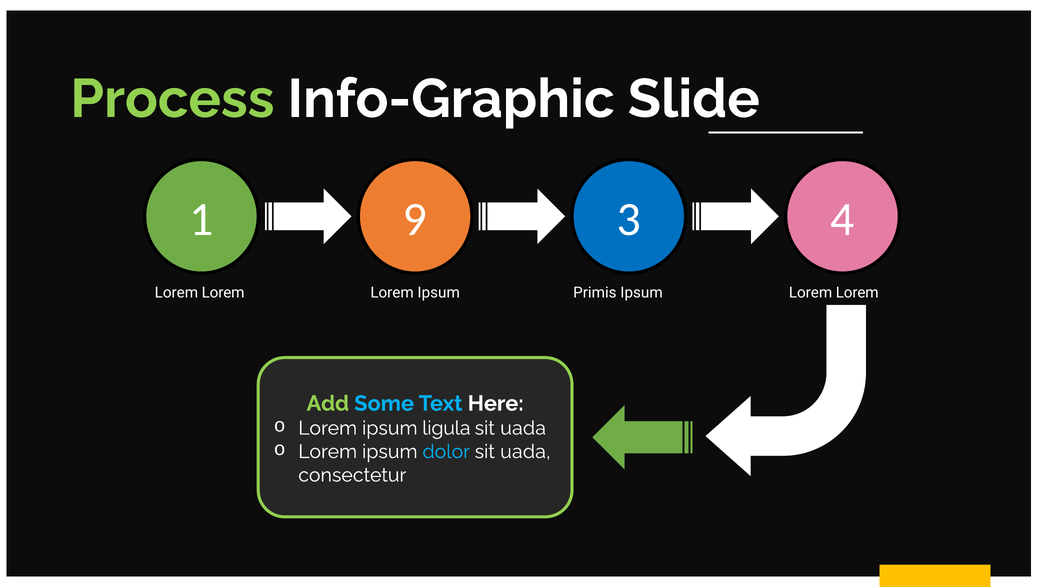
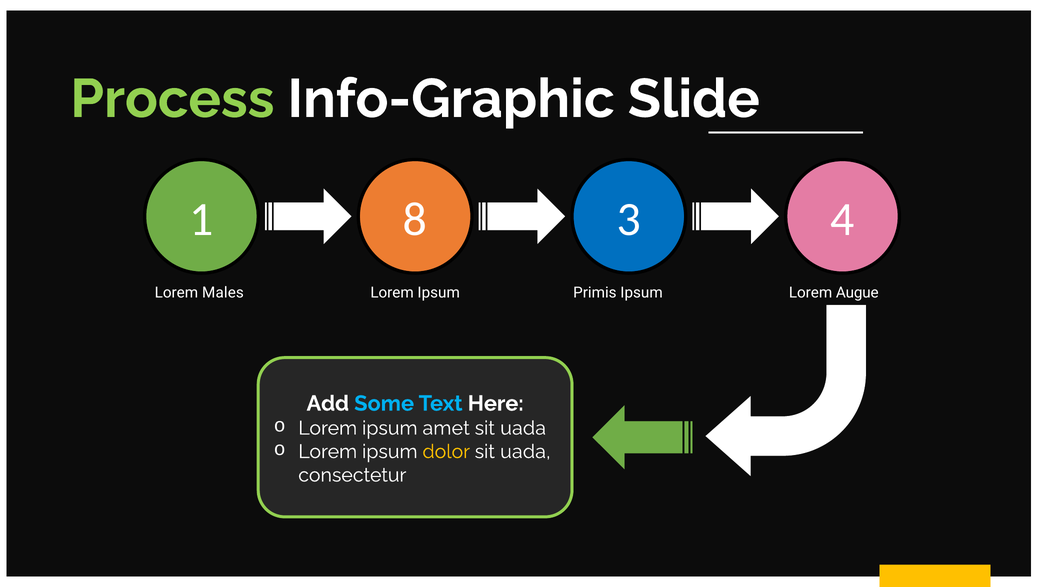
9: 9 -> 8 (415, 220)
Lorem: Lorem -> Males (223, 293)
Ipsum Lorem Lorem: Lorem -> Augue (857, 293)
Add colour: light green -> white (328, 404)
ligula: ligula -> amet (446, 428)
dolor colour: light blue -> yellow (446, 452)
